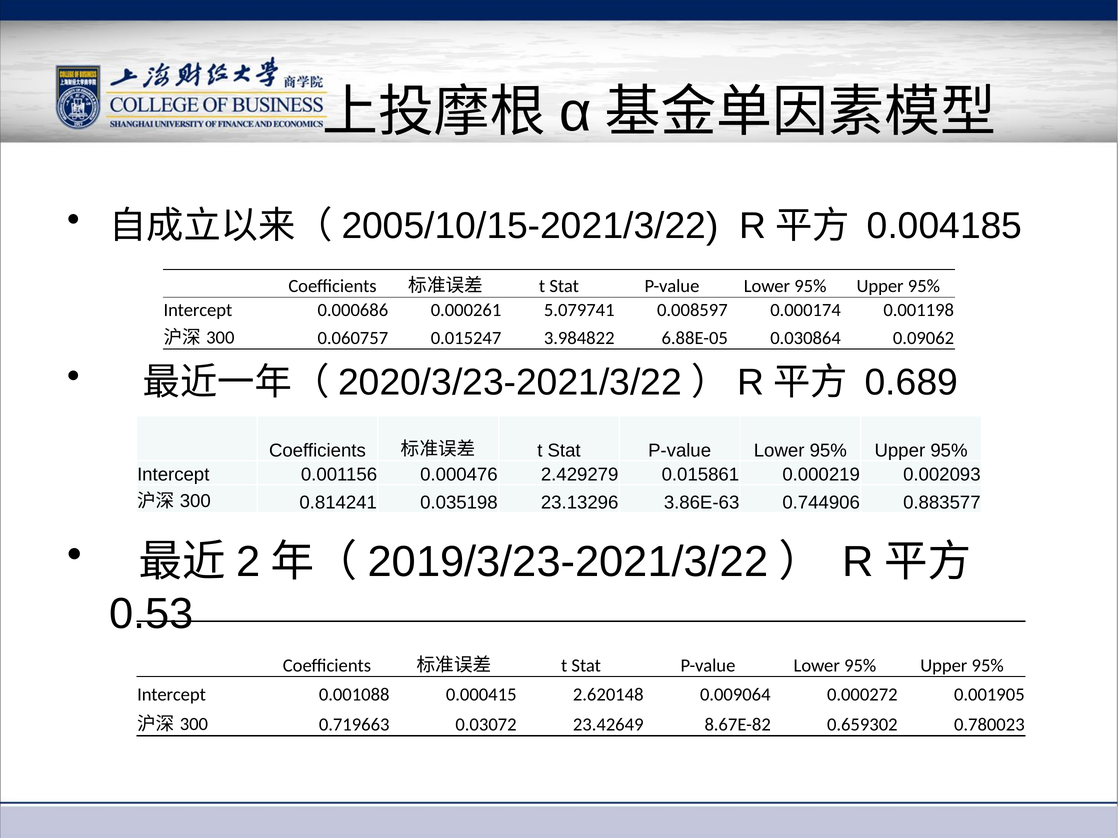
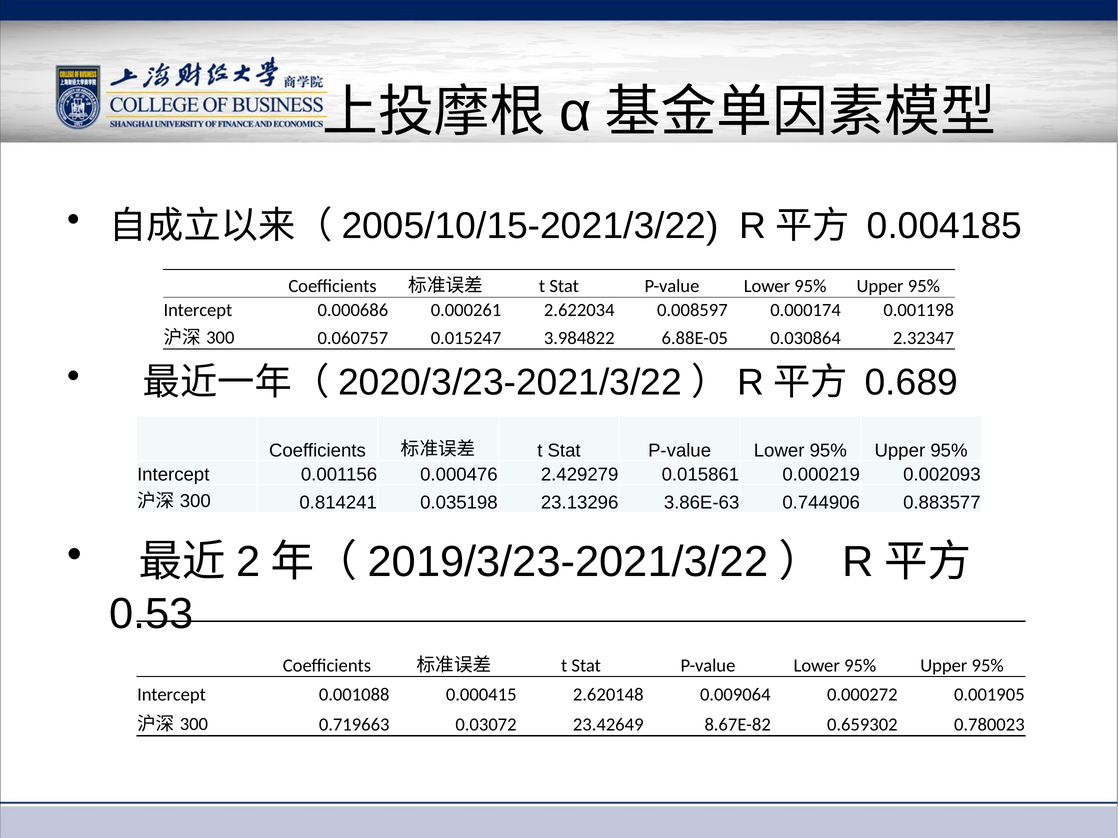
5.079741: 5.079741 -> 2.622034 (579, 310)
0.09062: 0.09062 -> 2.32347 (924, 338)
